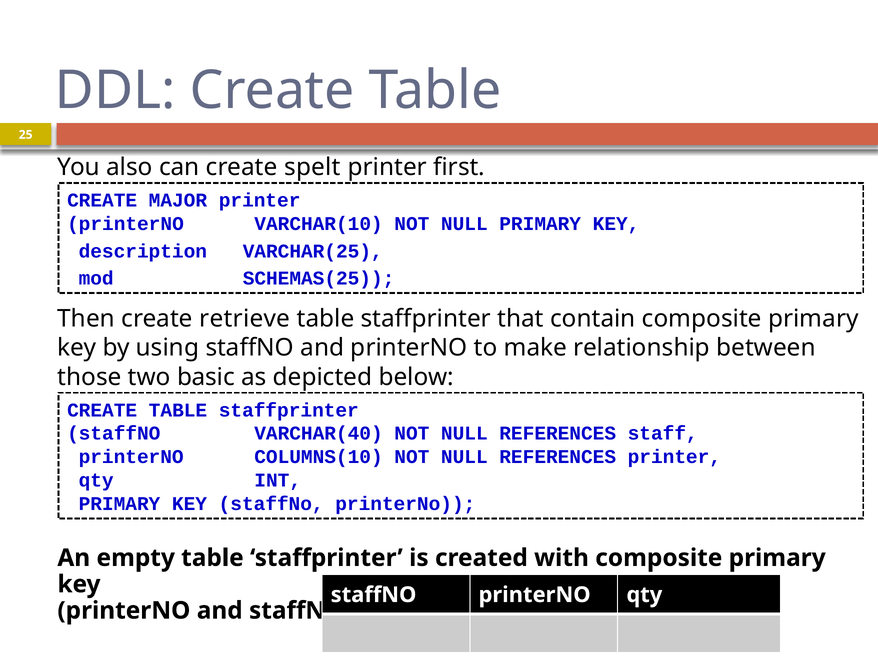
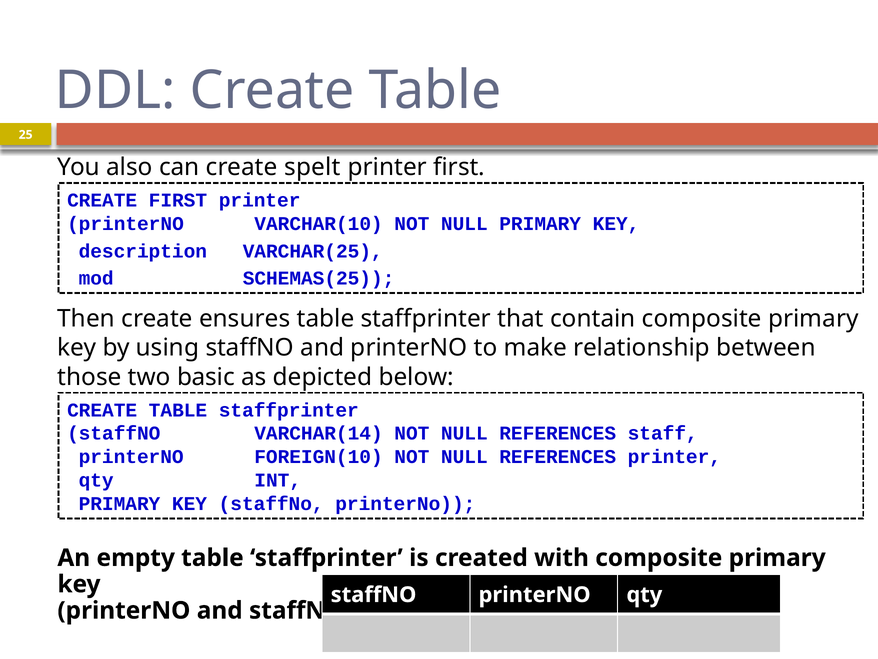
CREATE MAJOR: MAJOR -> FIRST (178, 200)
retrieve: retrieve -> ensures (245, 318)
VARCHAR(40: VARCHAR(40 -> VARCHAR(14 (319, 433)
COLUMNS(10: COLUMNS(10 -> FOREIGN(10 (319, 457)
